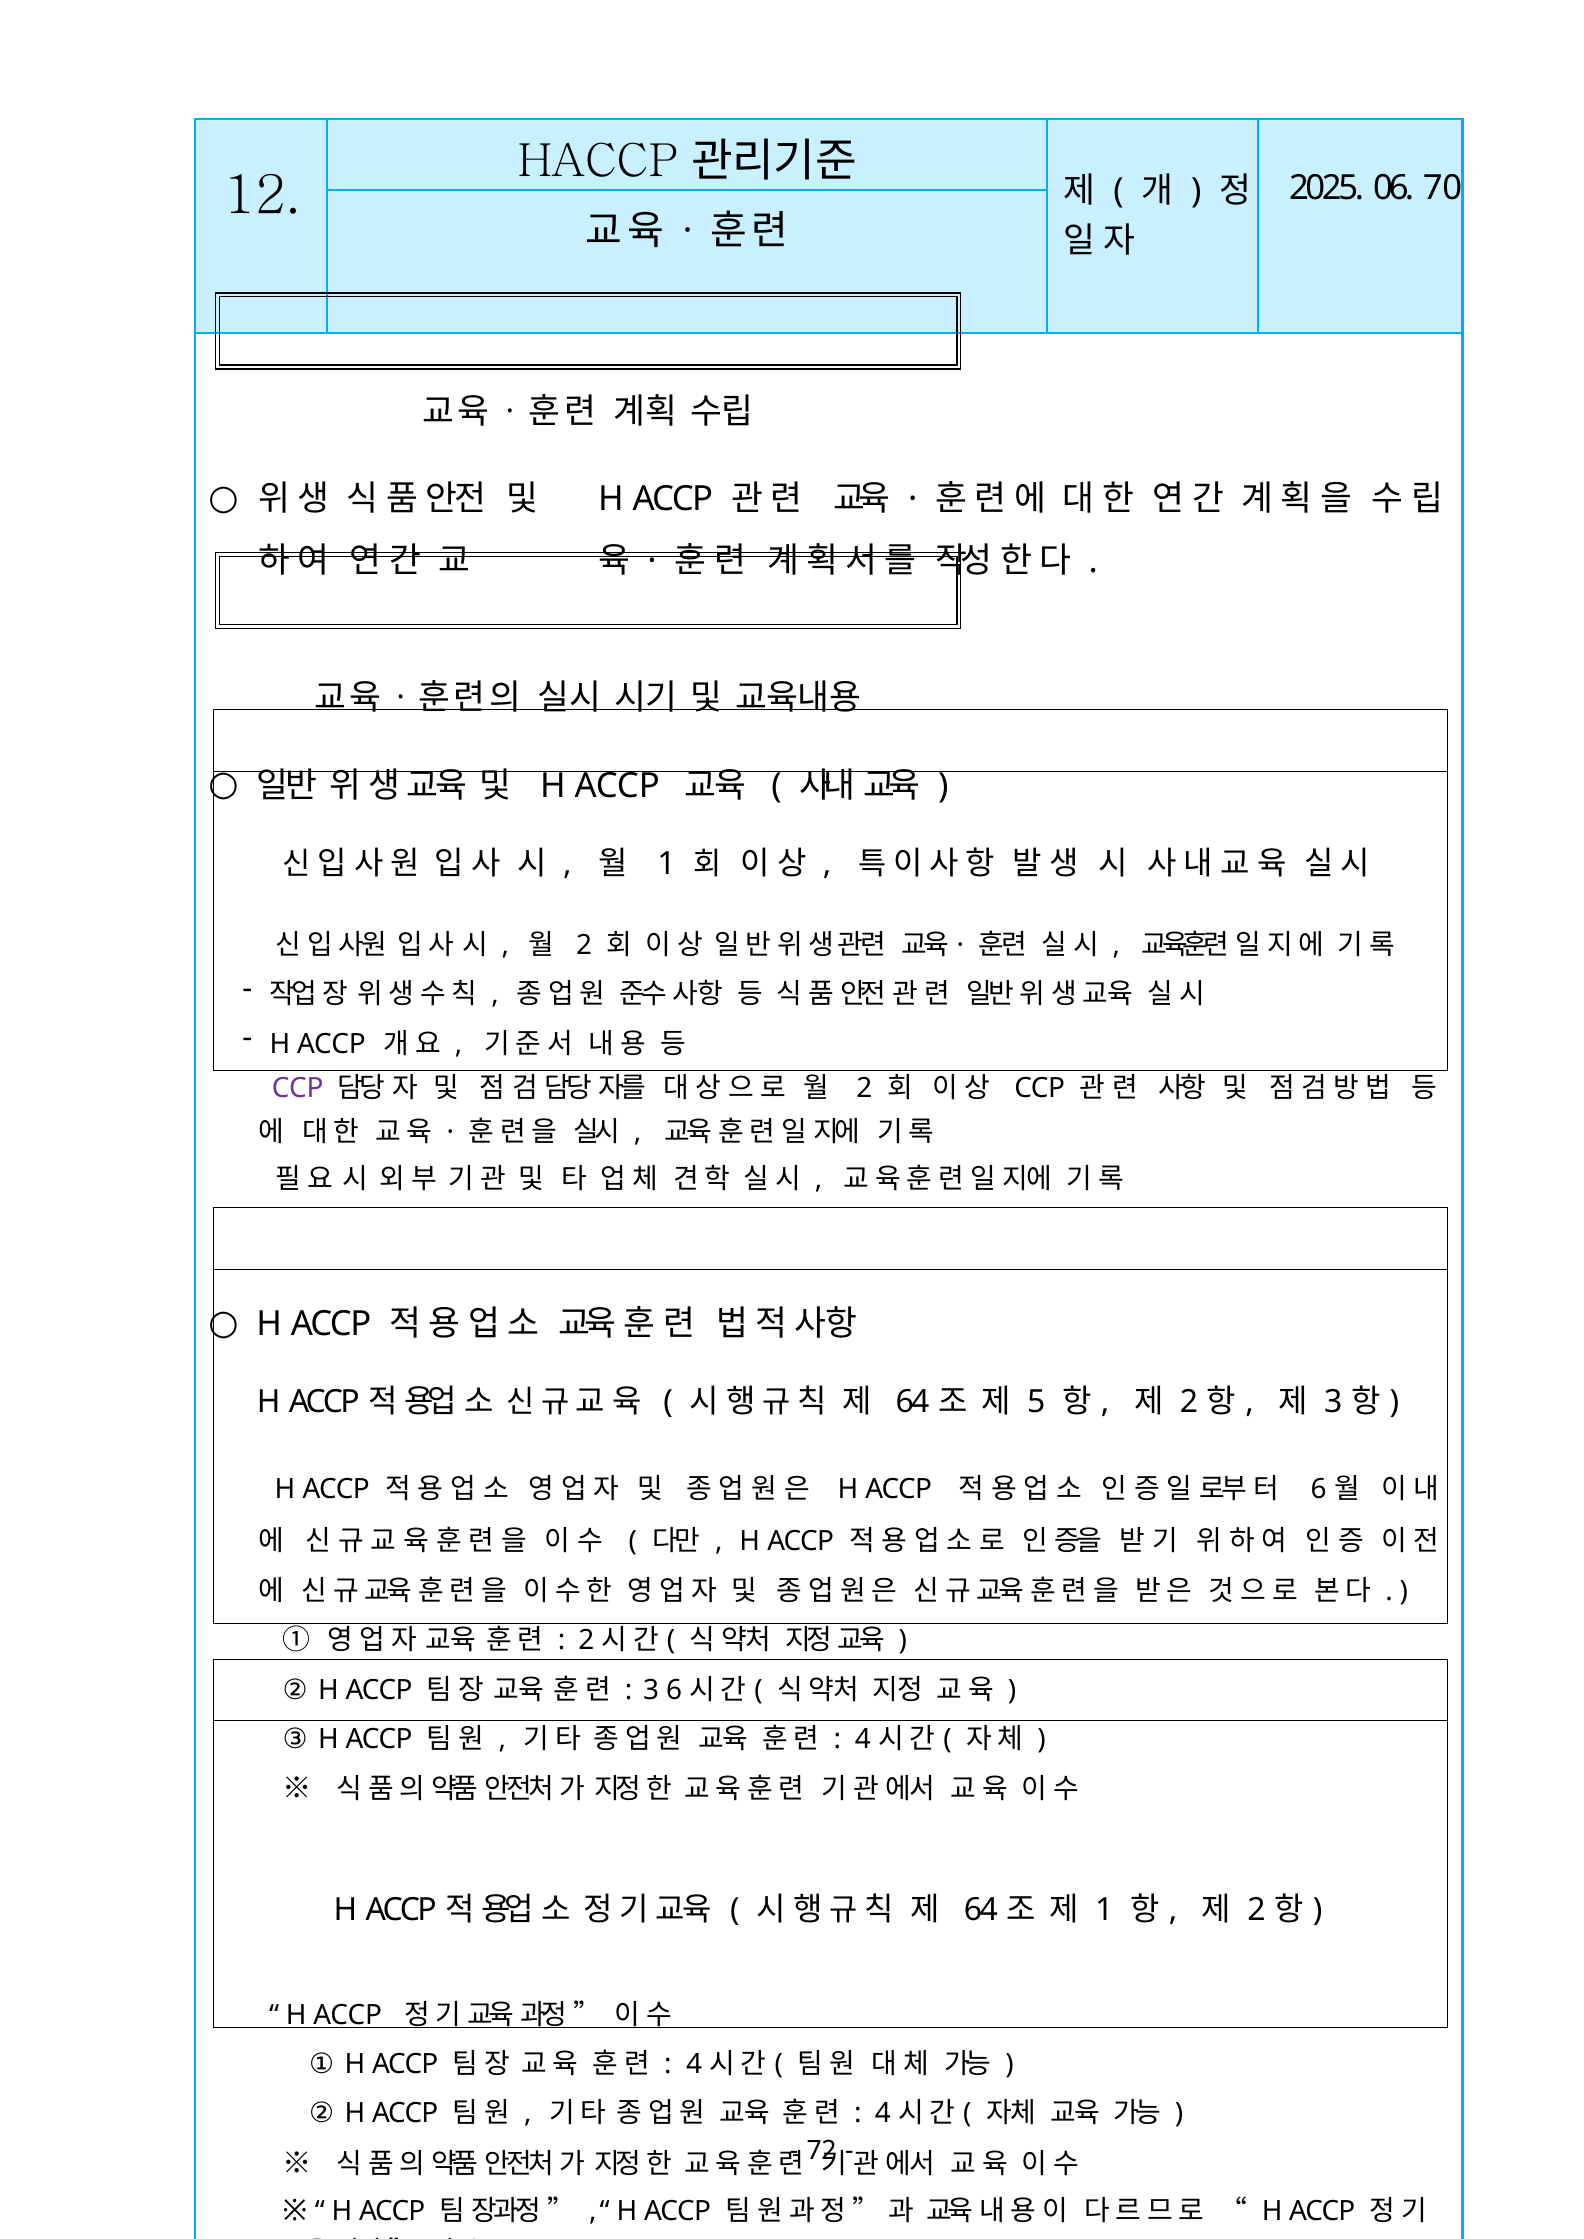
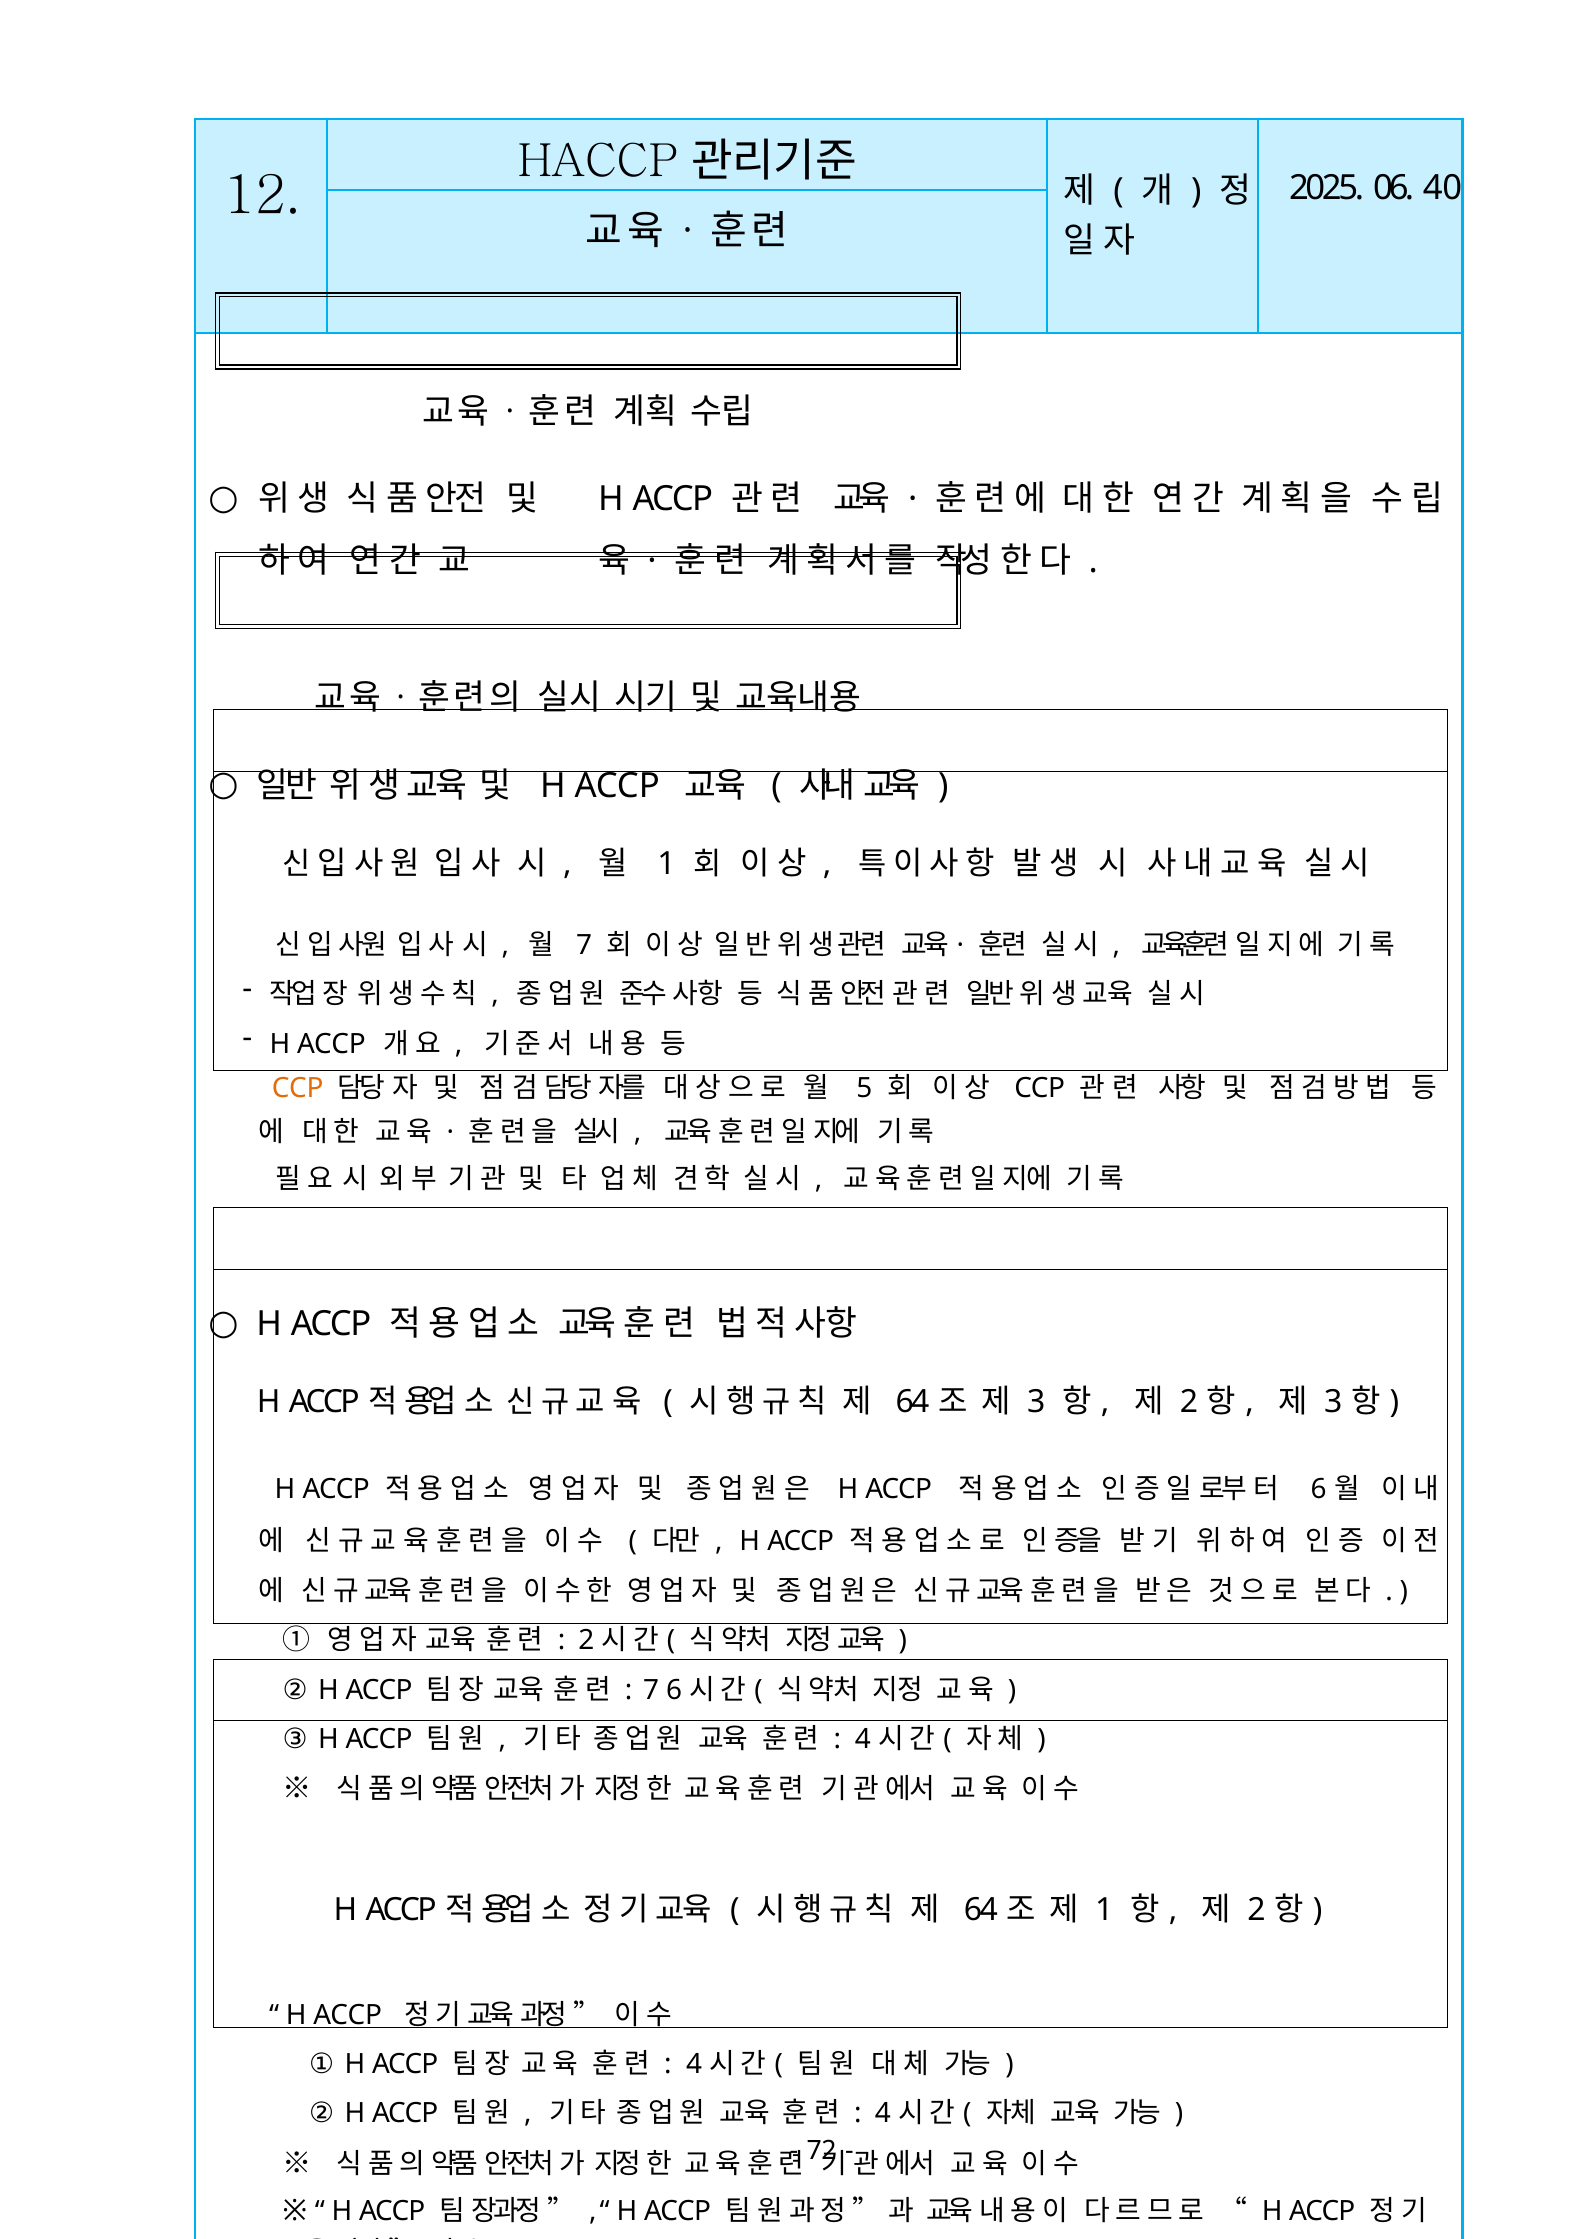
70: 70 -> 40 (1443, 188)
2: 2 -> 7 (584, 945)
CCP colour: purple -> orange (298, 1089)
2: 2 -> 5 (864, 1089)
5: 5 -> 3 (1036, 1402)
3: 3 -> 7 (651, 1690)
